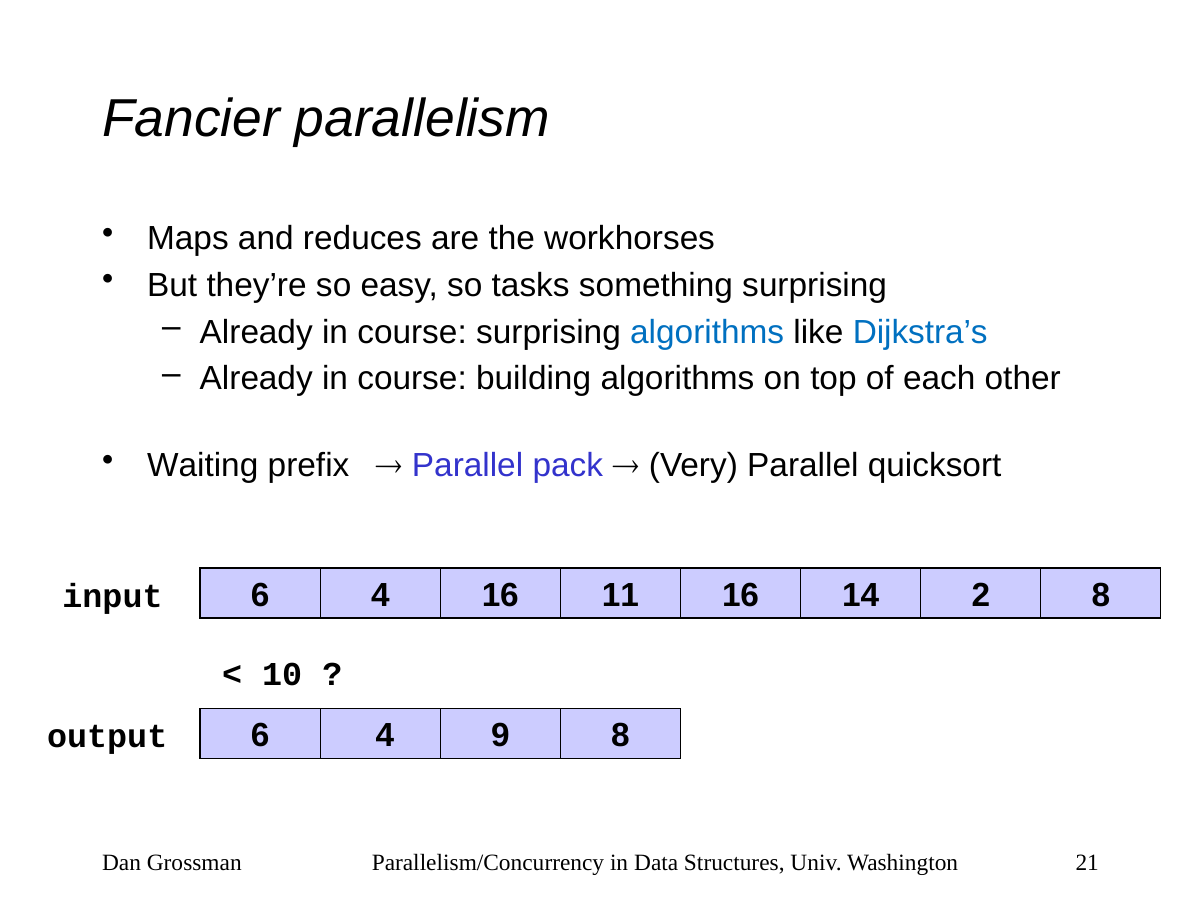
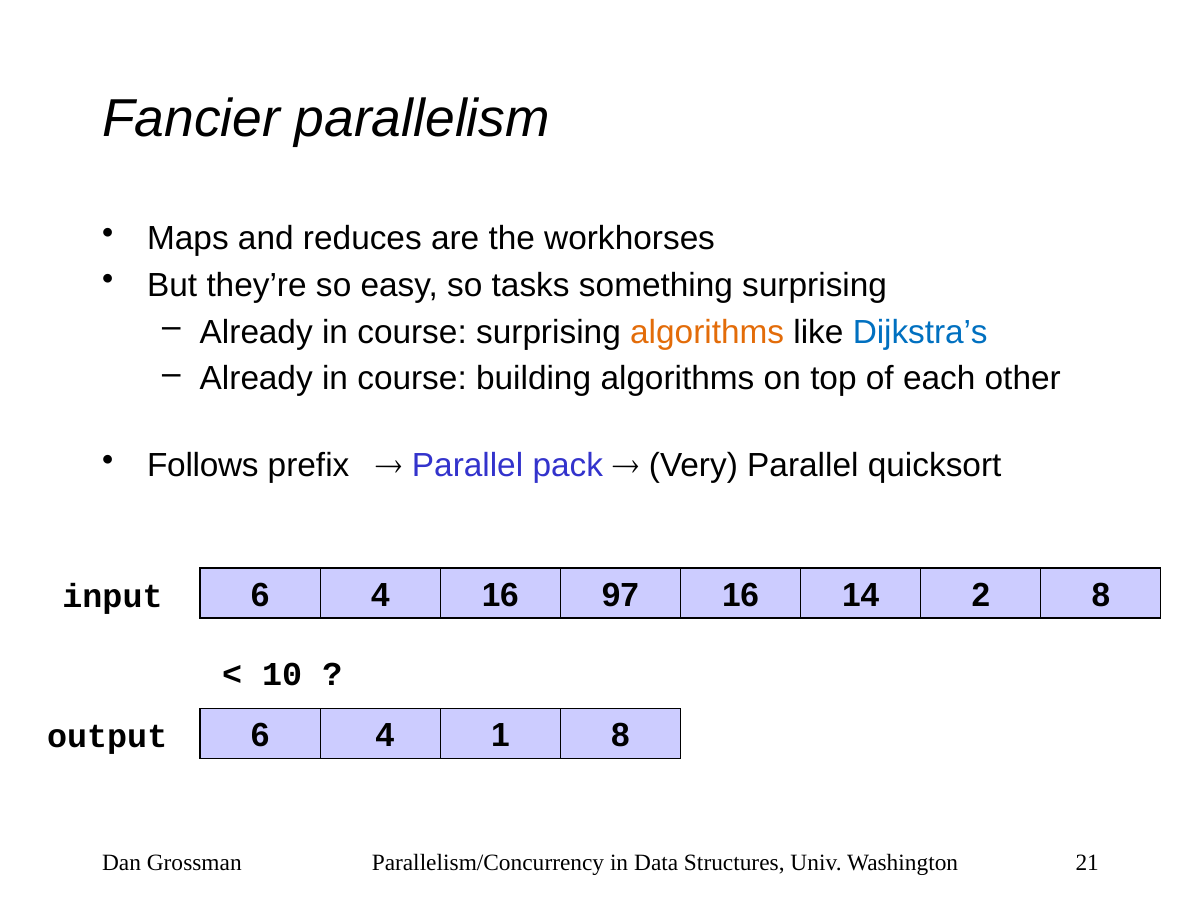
algorithms colour: blue -> orange (707, 332)
Waiting: Waiting -> Follows (203, 465)
11: 11 -> 97 (620, 595)
9: 9 -> 1 (500, 735)
